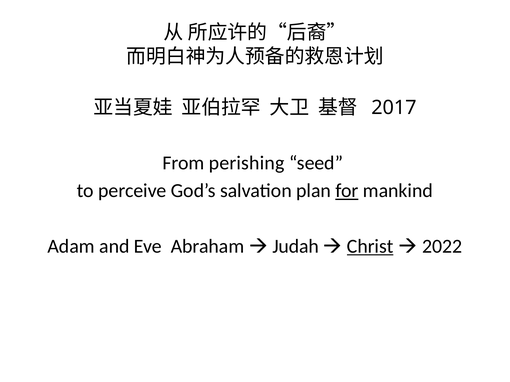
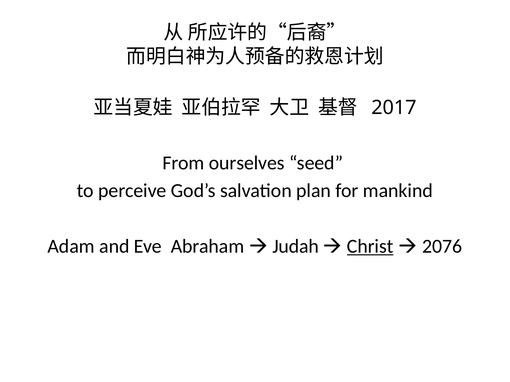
perishing: perishing -> ourselves (247, 163)
for underline: present -> none (347, 191)
2022: 2022 -> 2076 (442, 247)
